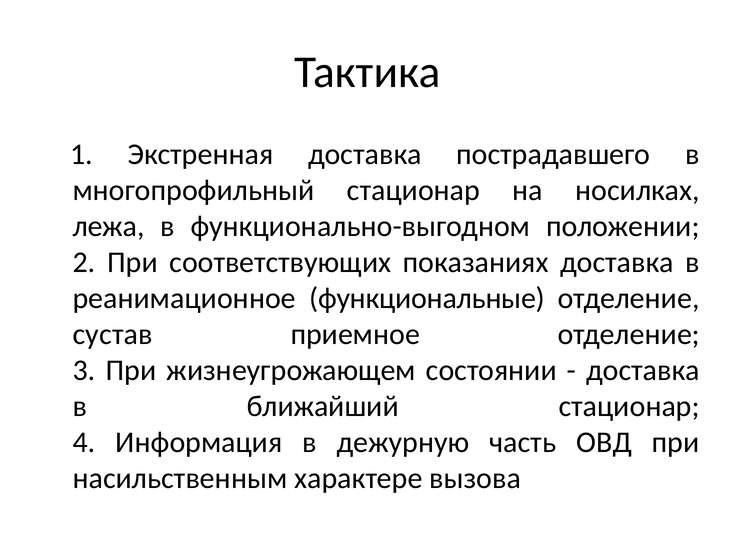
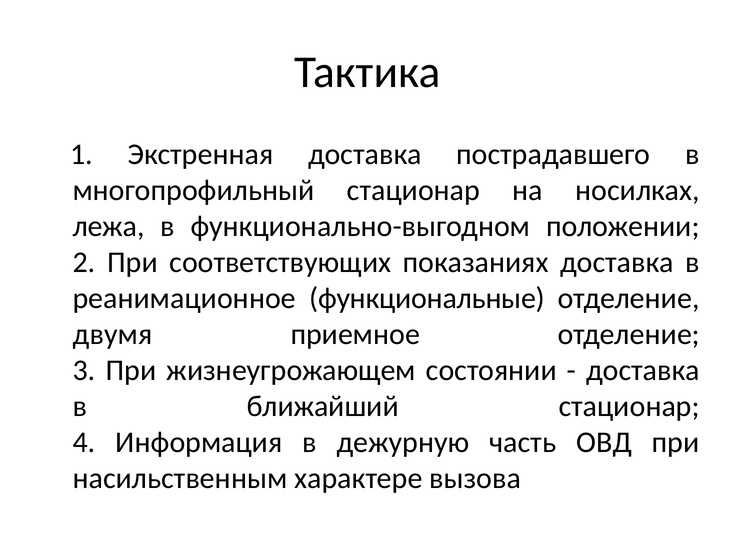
сустав: сустав -> двумя (113, 334)
